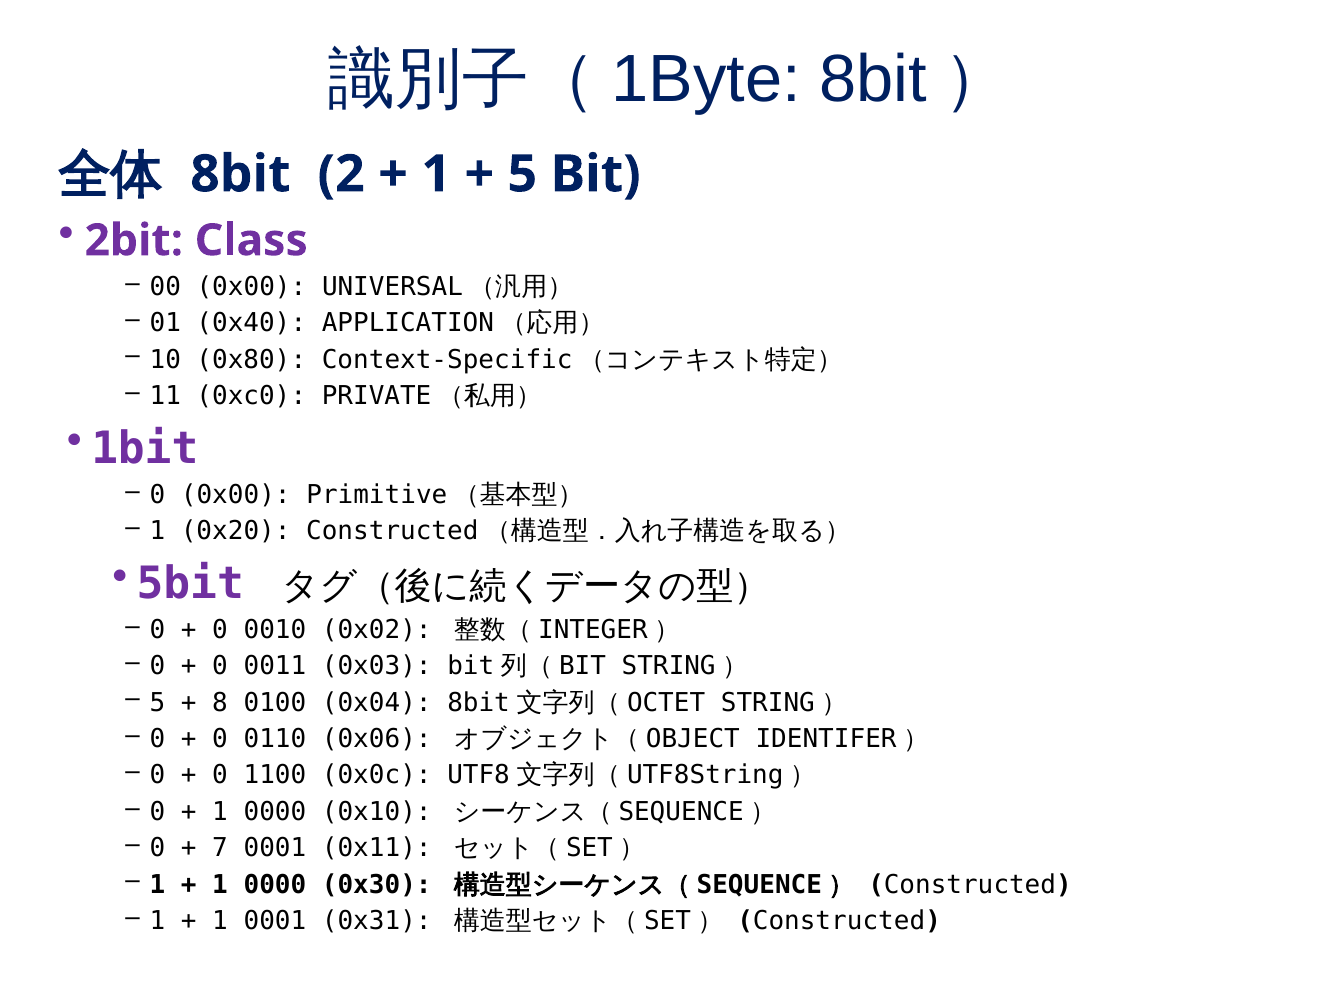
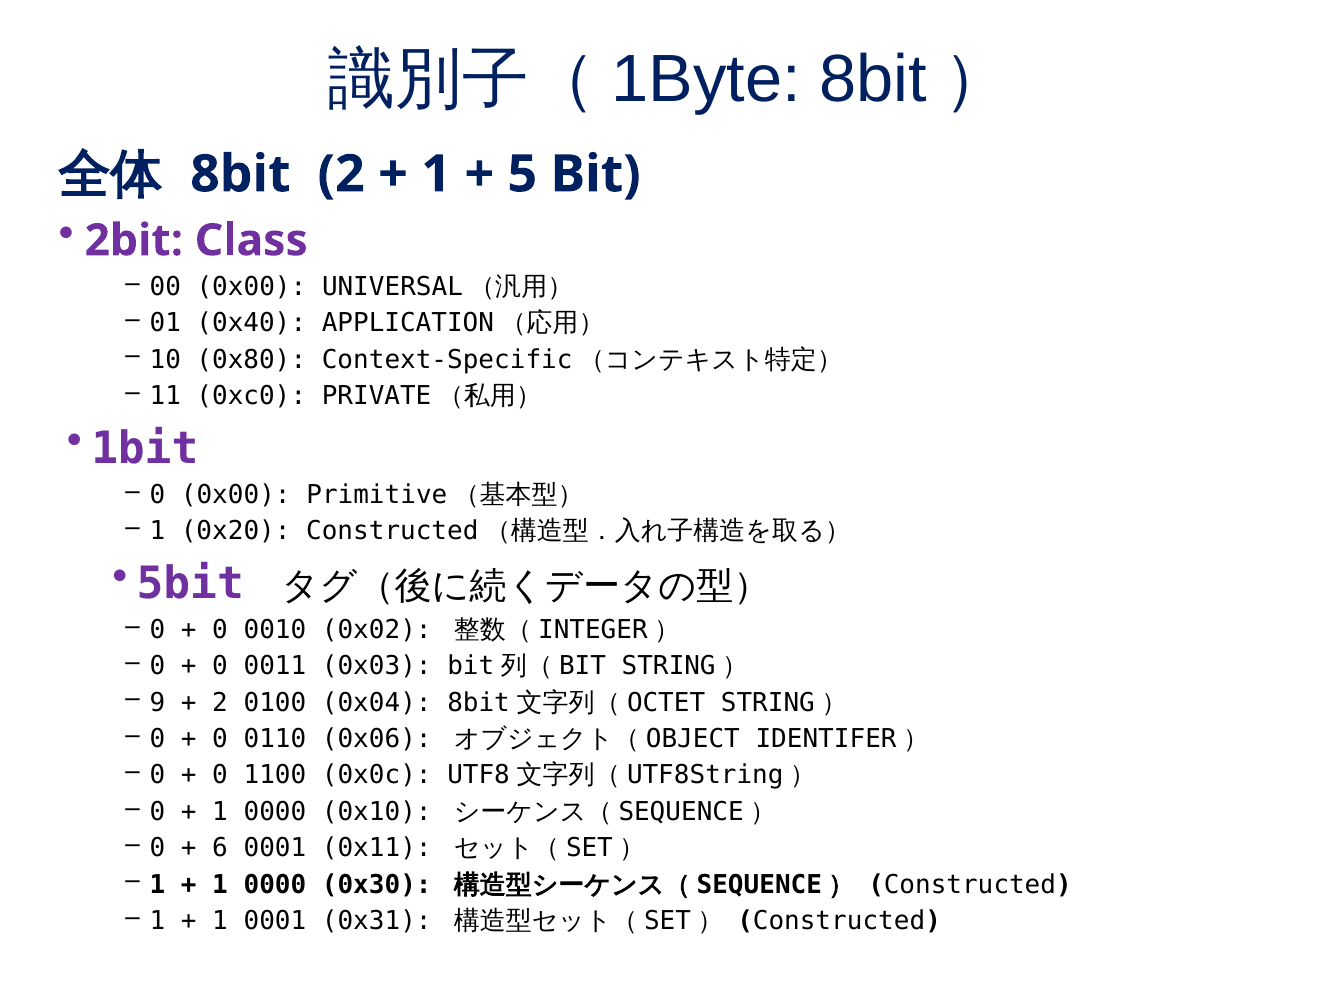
5: 5 -> 9 (158, 703)
8: 8 -> 2 (220, 703)
7: 7 -> 6 (220, 848)
